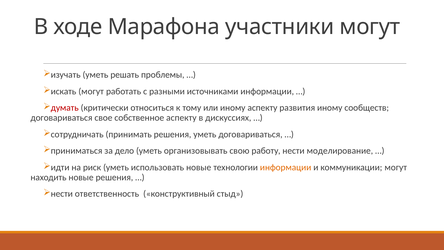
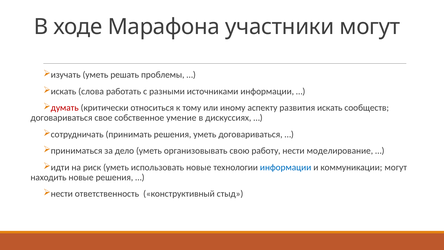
искать могут: могут -> слова (91, 91)
развития иному: иному -> искать (330, 108)
собственное аспекту: аспекту -> умение (181, 118)
информации colour: orange -> blue (286, 167)
